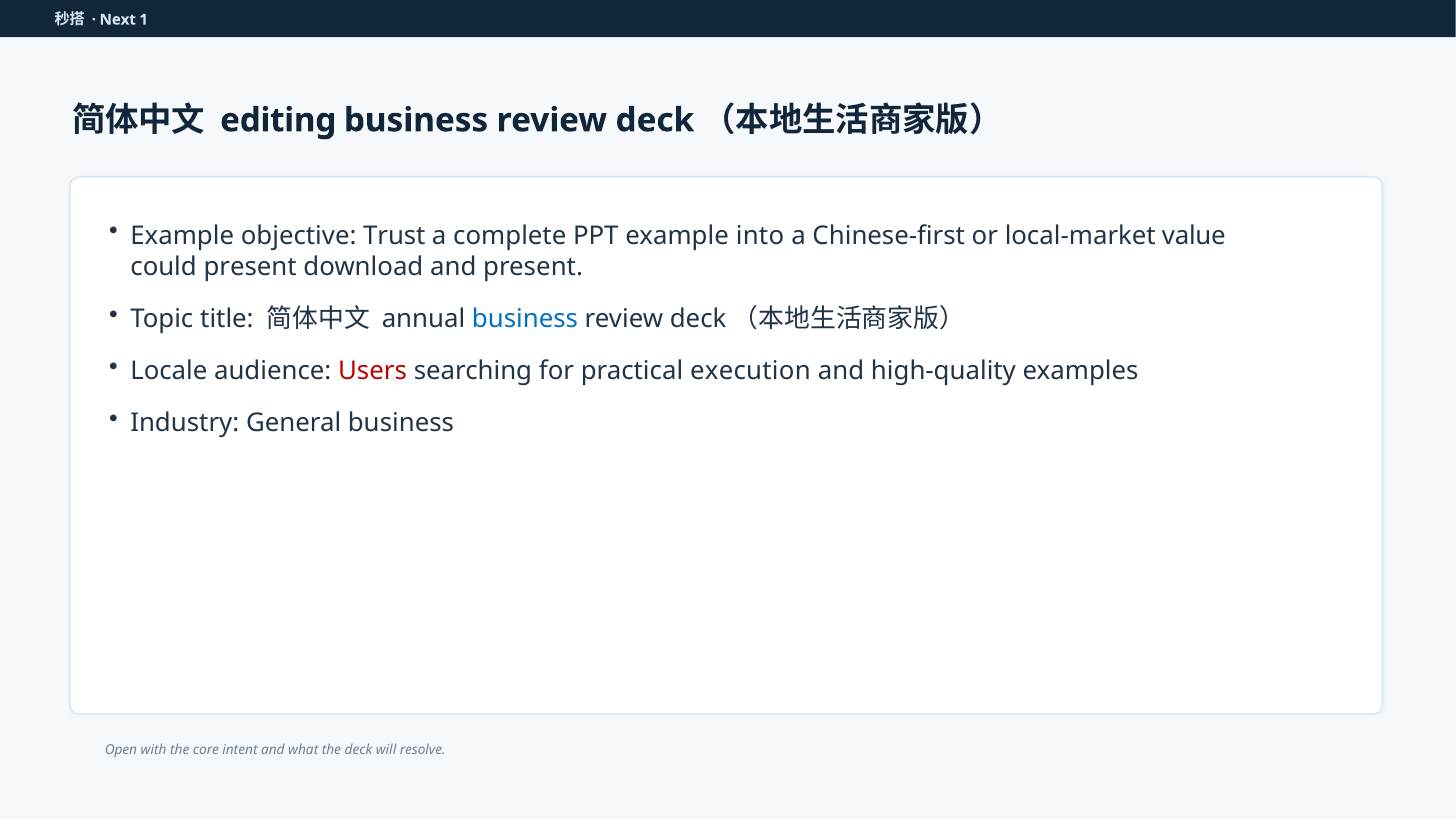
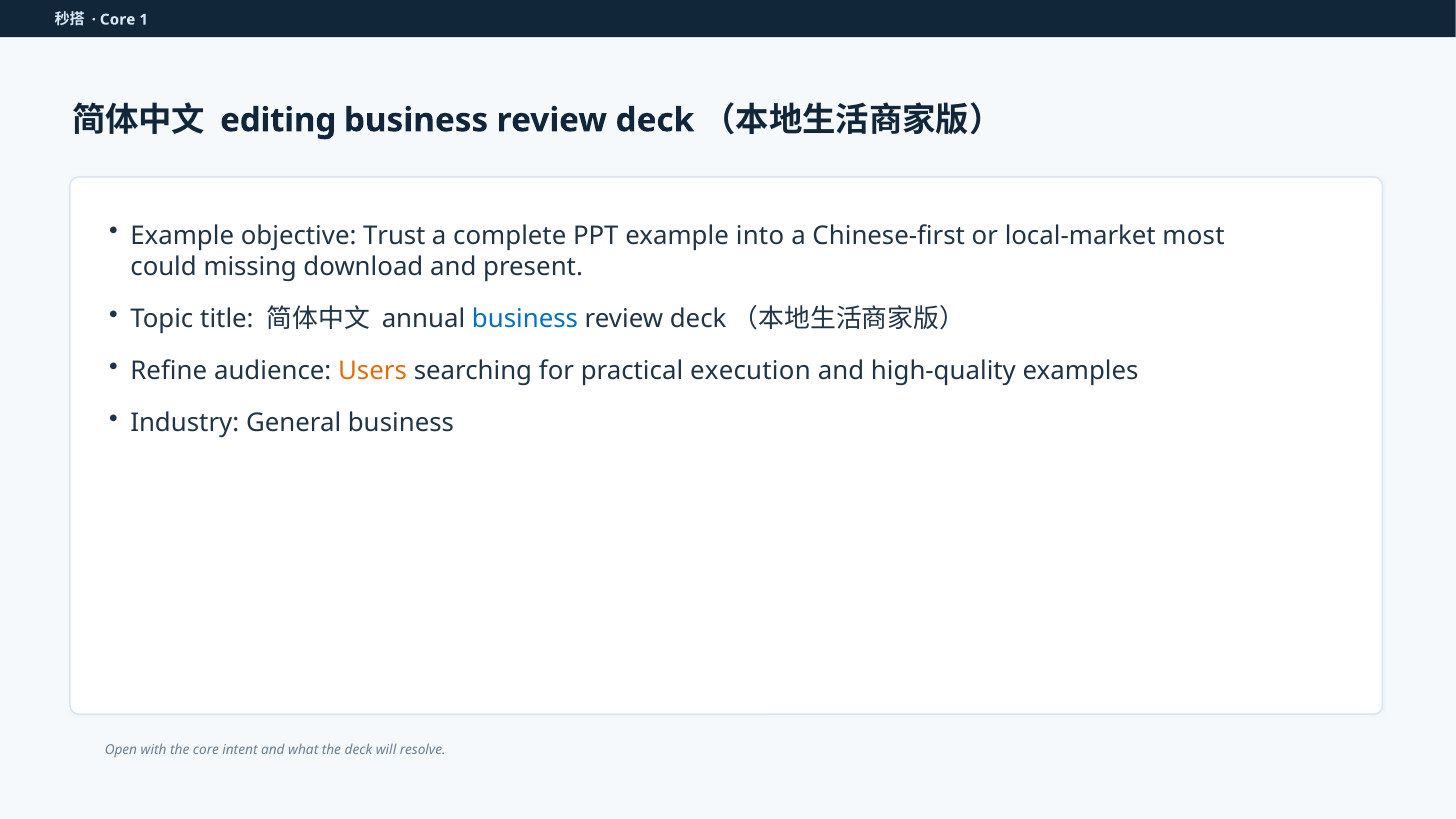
Next: Next -> Core (118, 20)
value: value -> most (1194, 236)
could present: present -> missing (250, 267)
Locale: Locale -> Refine (169, 371)
Users colour: red -> orange (373, 371)
